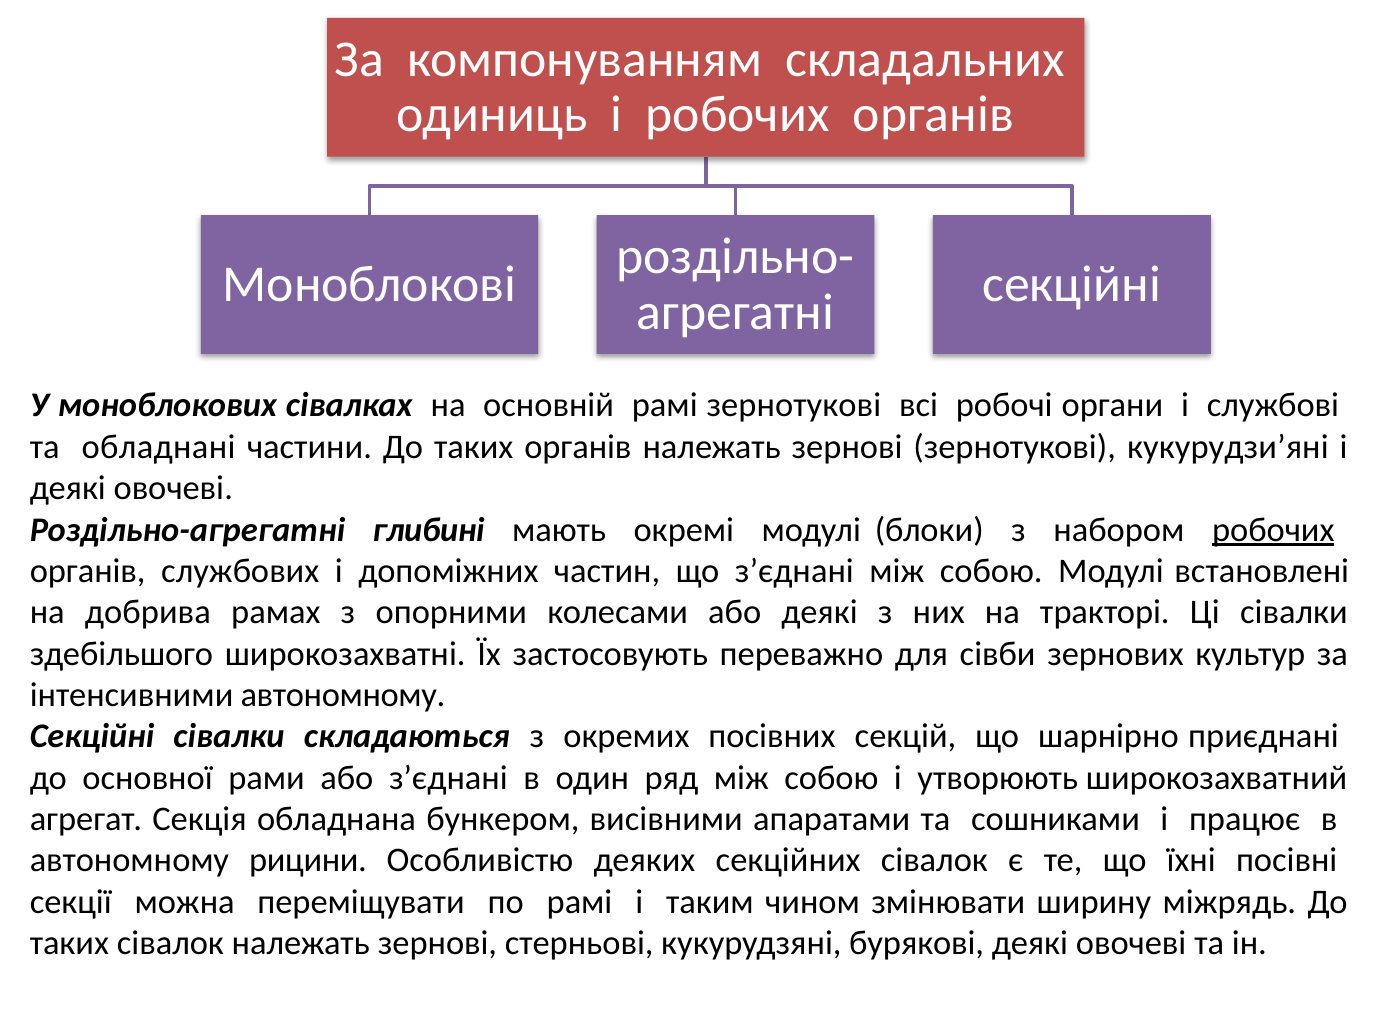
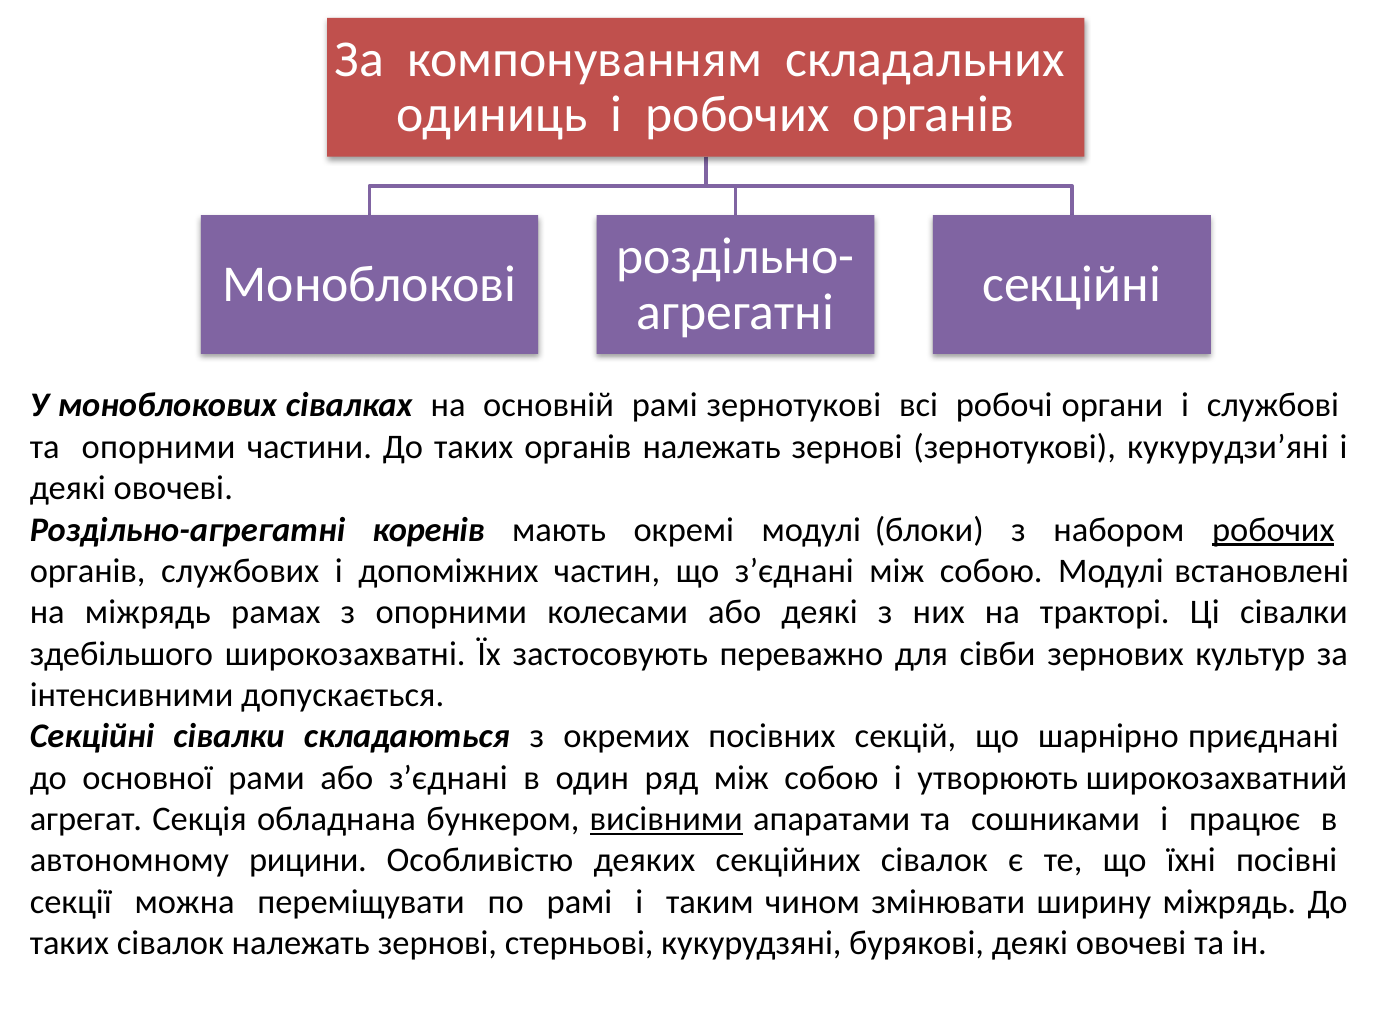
та обладнані: обладнані -> опорними (159, 447)
глибині: глибині -> коренів (428, 530)
на добрива: добрива -> міжрядь (148, 613)
інтенсивними автономному: автономному -> допускається (343, 695)
висівними underline: none -> present (666, 819)
